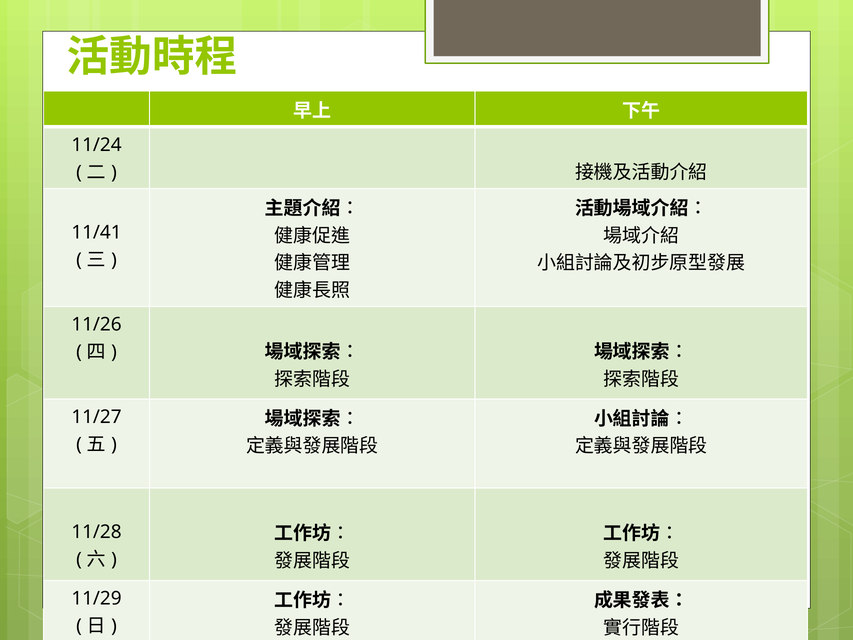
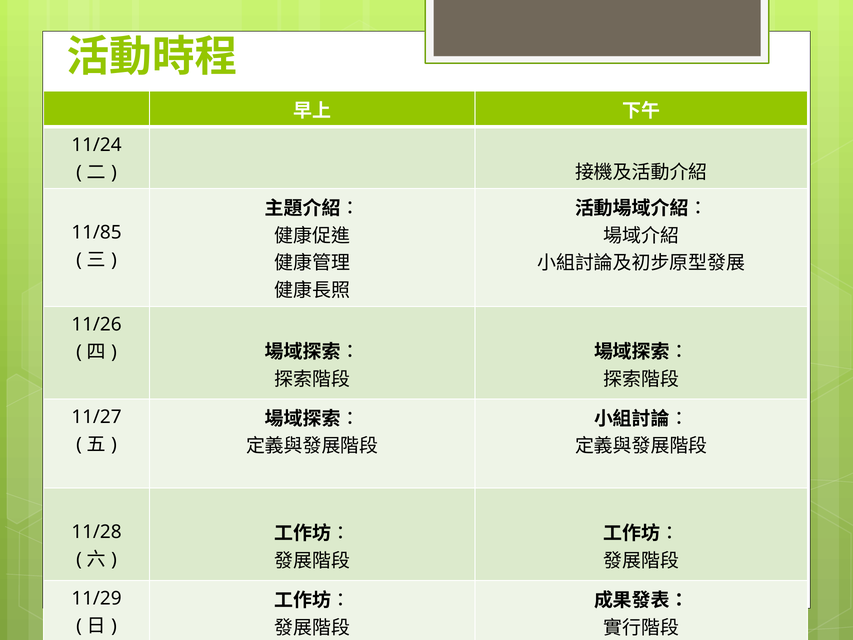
11/41: 11/41 -> 11/85 (97, 232)
